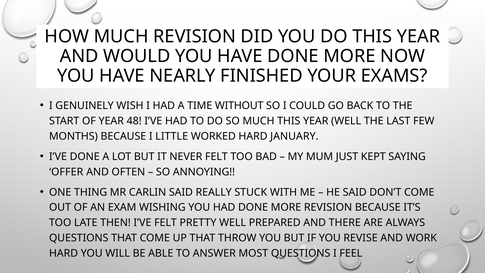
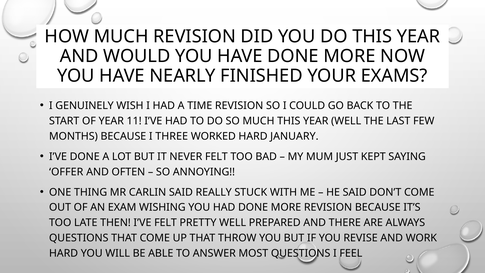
TIME WITHOUT: WITHOUT -> REVISION (239, 106)
48: 48 -> 11 (134, 121)
LITTLE: LITTLE -> THREE (172, 136)
